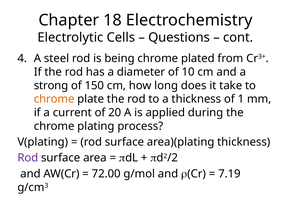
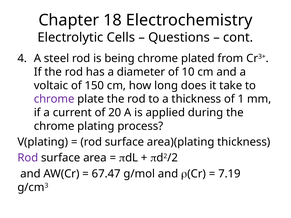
strong: strong -> voltaic (51, 86)
chrome colour: orange -> purple (54, 99)
72.00: 72.00 -> 67.47 (106, 174)
